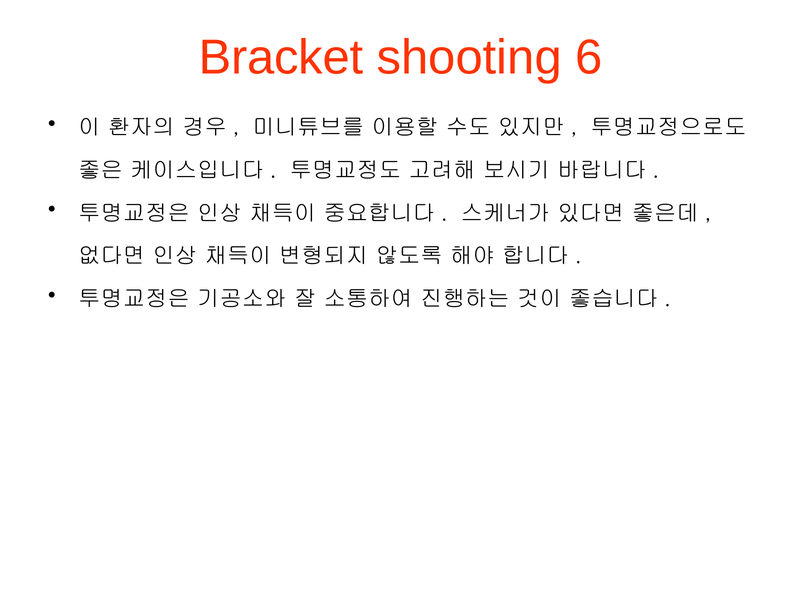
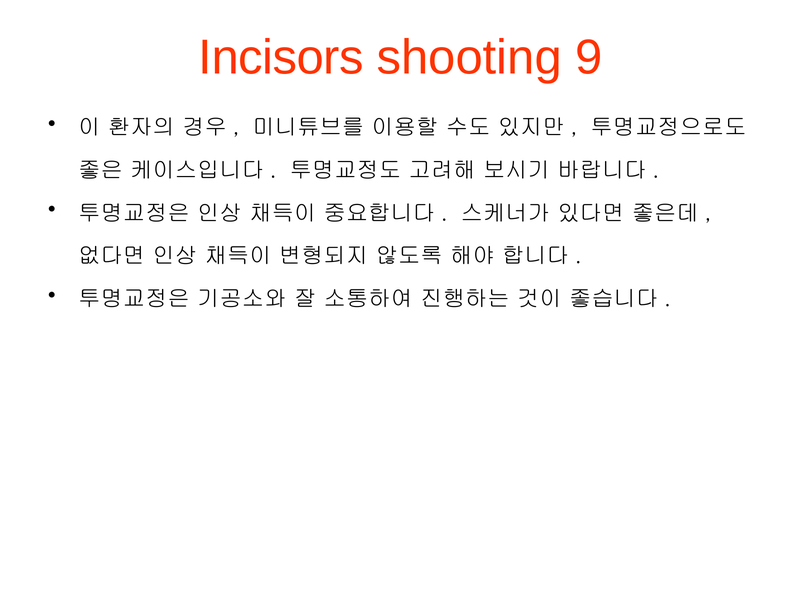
Bracket: Bracket -> Incisors (281, 57)
6: 6 -> 9 (589, 57)
